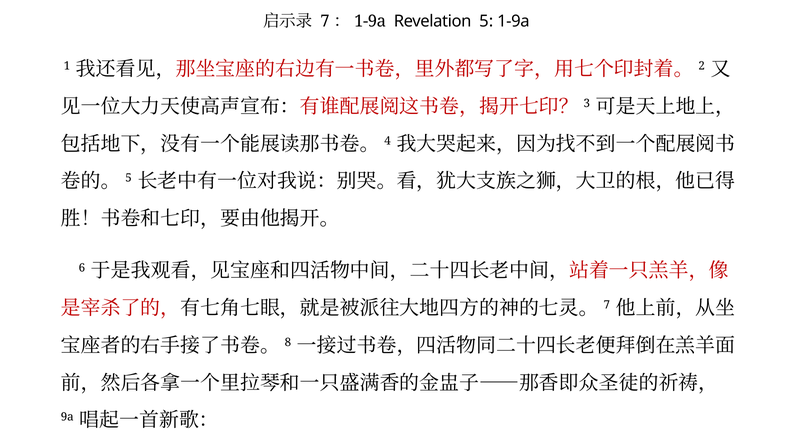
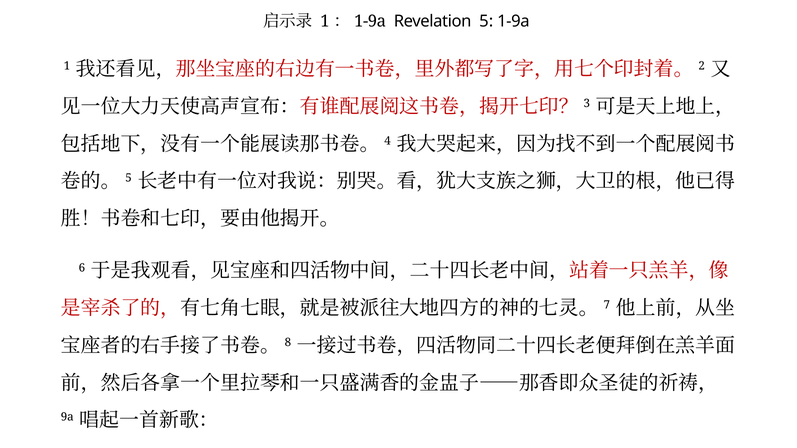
7: 7 -> 1 (325, 21)
